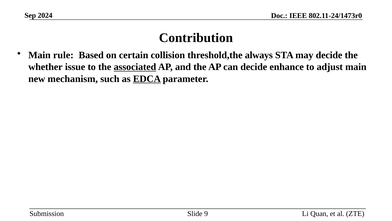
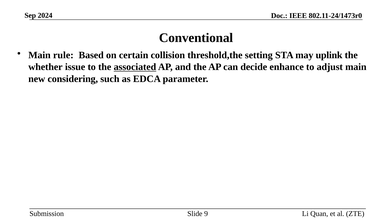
Contribution: Contribution -> Conventional (196, 38)
always: always -> setting (259, 55)
may decide: decide -> uplink (329, 55)
mechanism: mechanism -> considering (73, 79)
EDCA underline: present -> none (147, 79)
